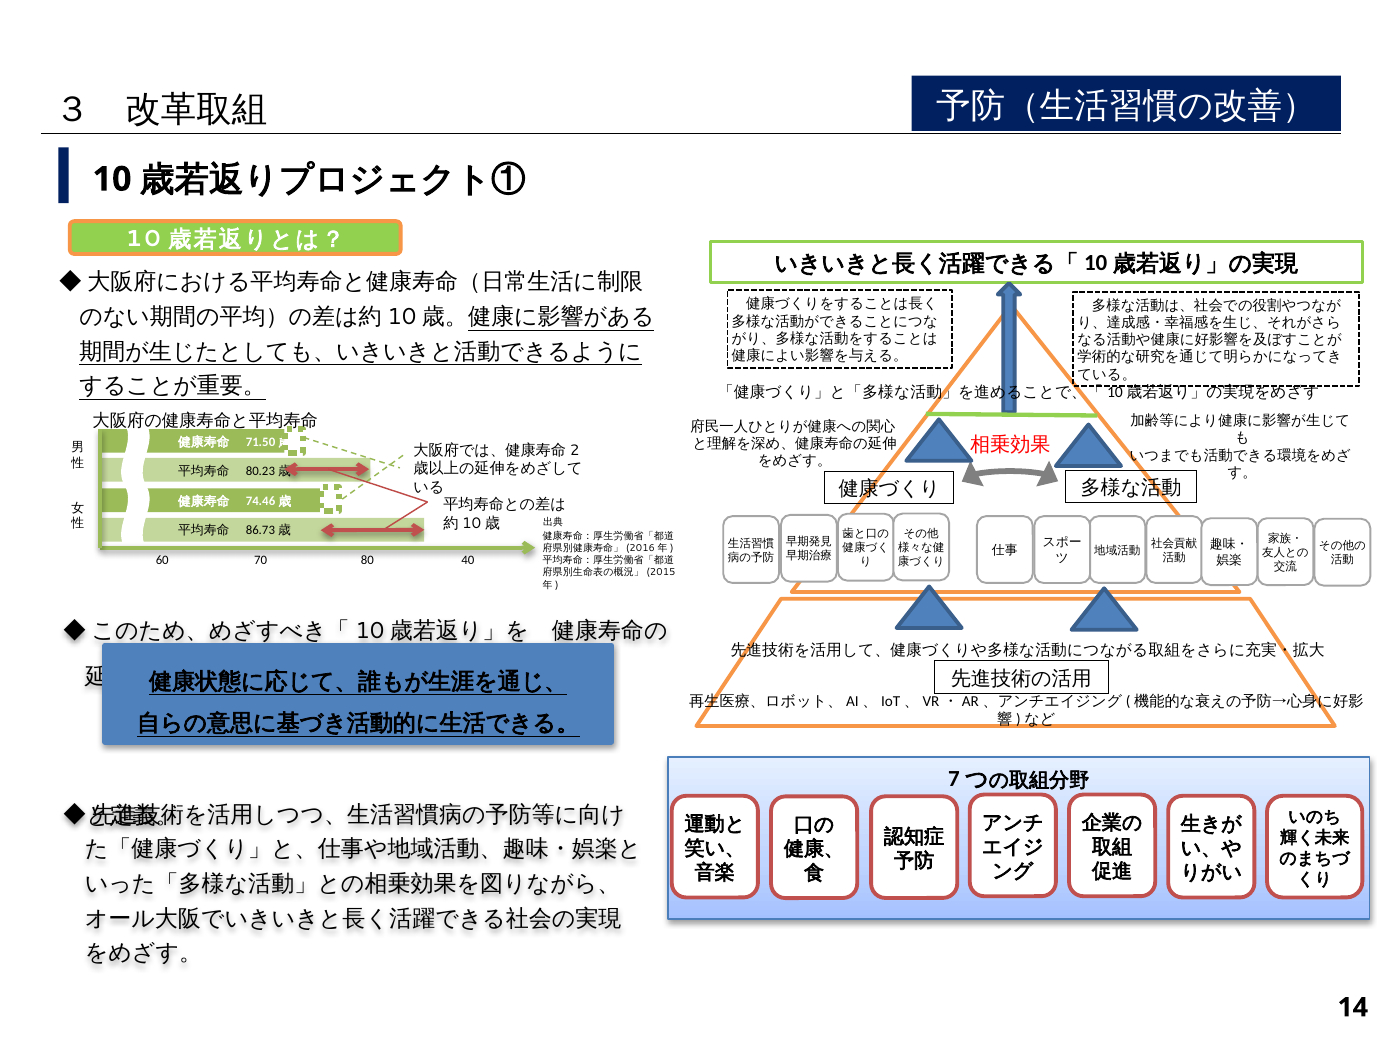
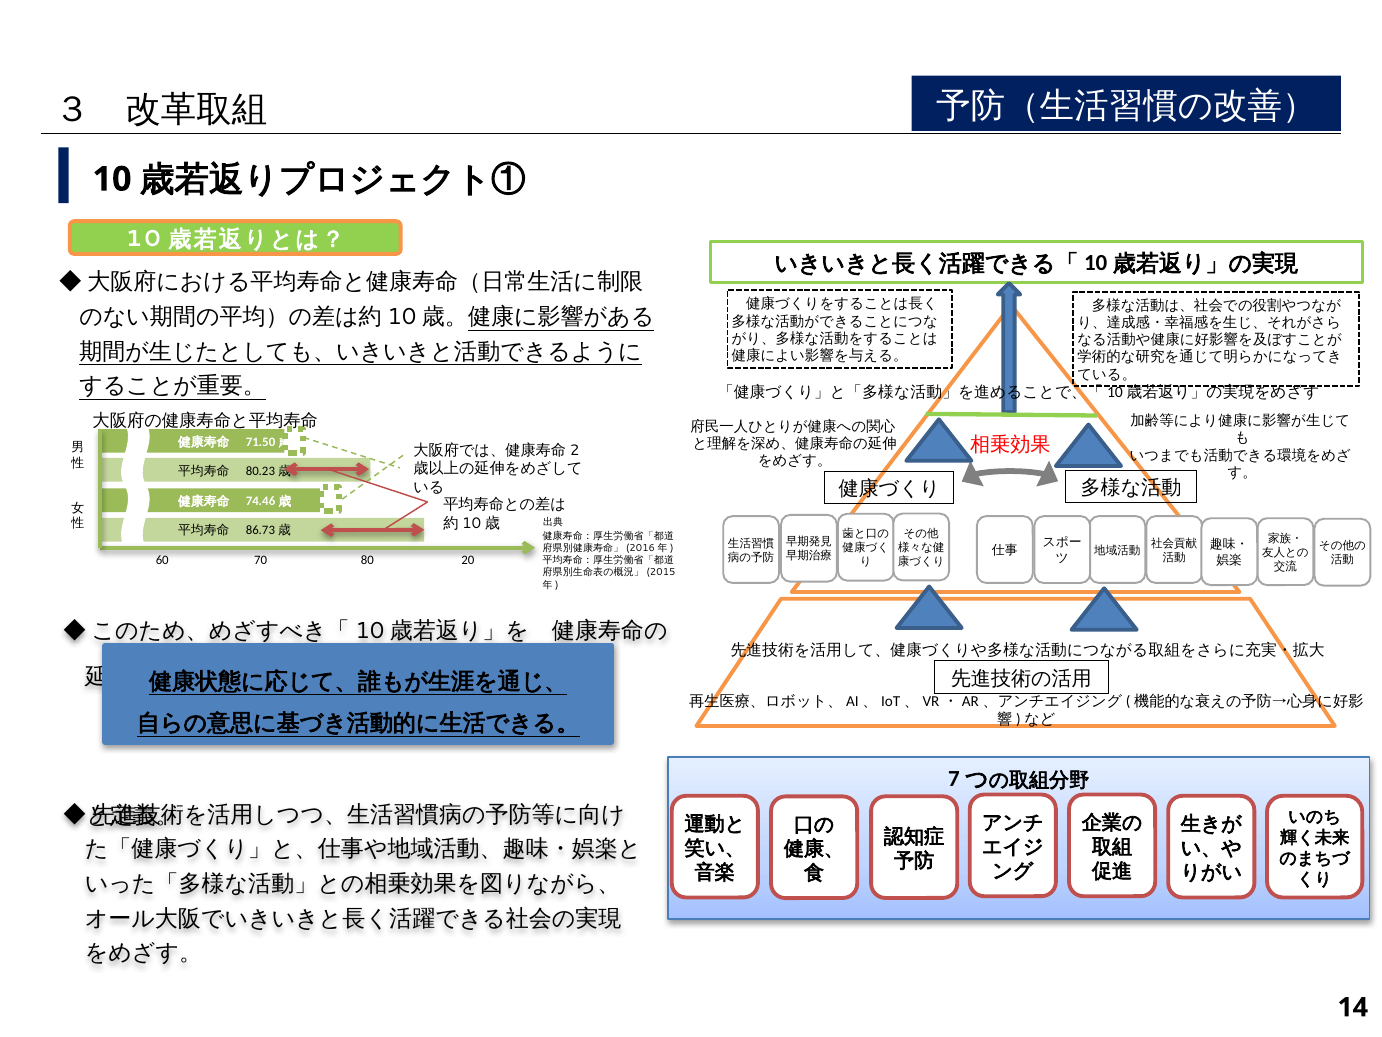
40: 40 -> 20 (468, 560)
